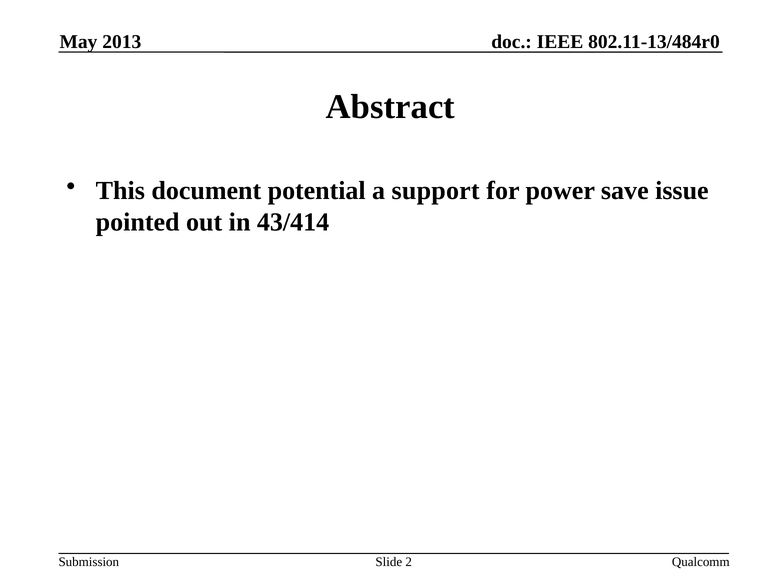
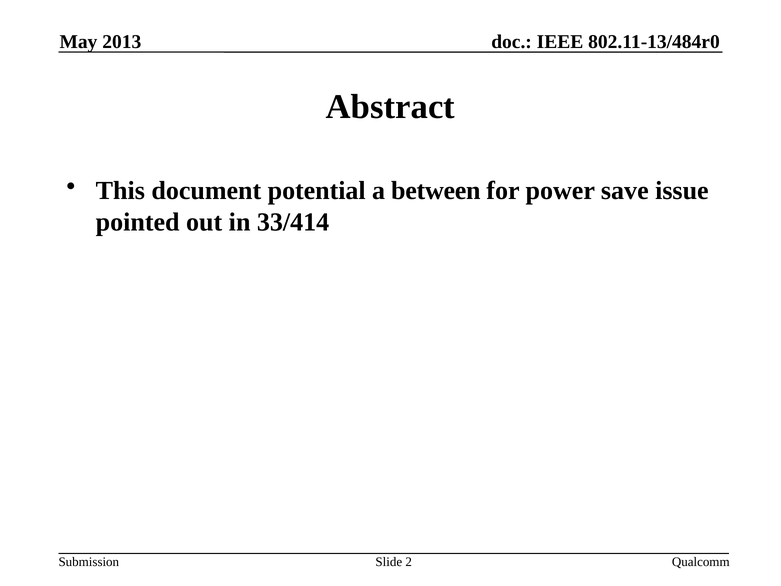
support: support -> between (436, 191)
43/414: 43/414 -> 33/414 (293, 222)
